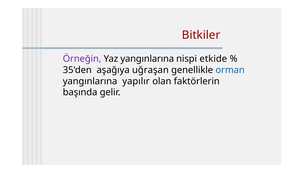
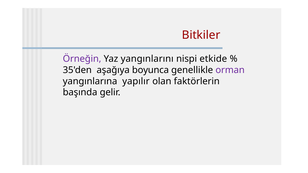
Yaz yangınlarına: yangınlarına -> yangınlarını (147, 59)
uğraşan: uğraşan -> boyunca (150, 70)
orman colour: blue -> purple (230, 70)
